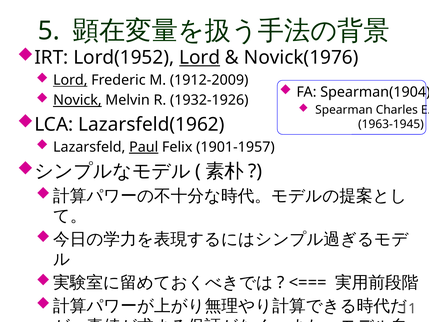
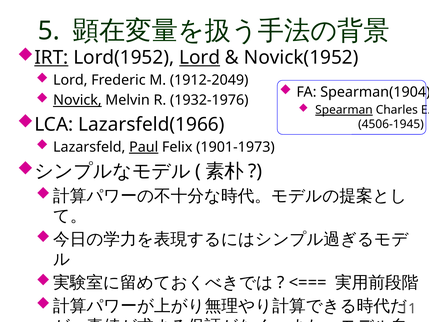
IRT underline: none -> present (51, 58)
Novick(1976: Novick(1976 -> Novick(1952 (301, 58)
Lord underline: present -> none (70, 80)
1912-2009: 1912-2009 -> 1912-2049 (209, 80)
1932-1926: 1932-1926 -> 1932-1976 (209, 100)
Spearman underline: none -> present (344, 110)
Lazarsfeld(1962: Lazarsfeld(1962 -> Lazarsfeld(1966 (151, 124)
1963-1945: 1963-1945 -> 4506-1945 (391, 124)
1901-1957: 1901-1957 -> 1901-1973 (235, 147)
